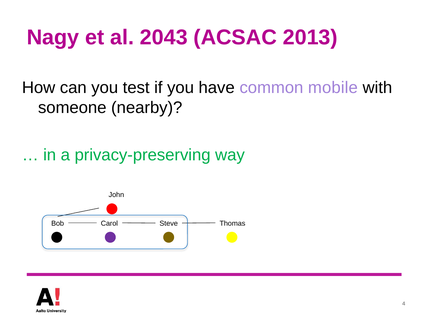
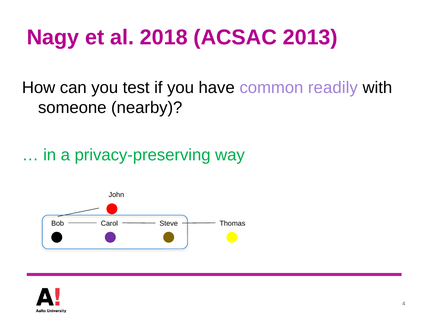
2043: 2043 -> 2018 (164, 37)
mobile: mobile -> readily (333, 88)
